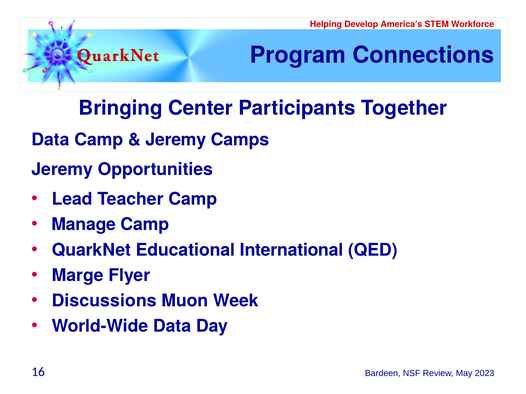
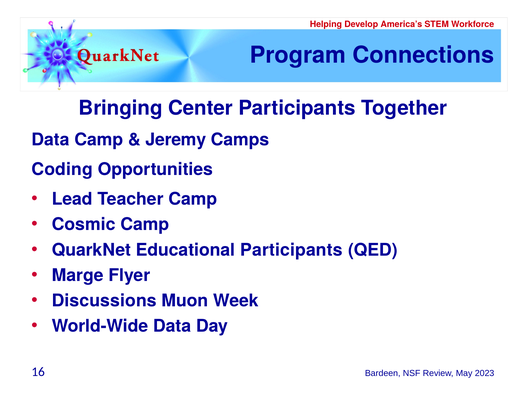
Jeremy: Jeremy -> Coding (62, 170)
Manage: Manage -> Cosmic (84, 225)
Educational International: International -> Participants (291, 250)
